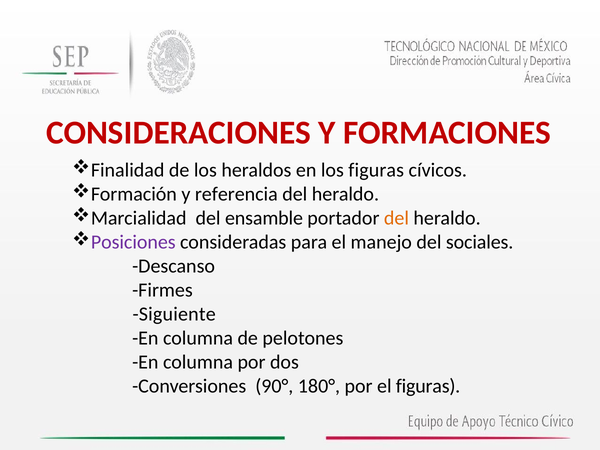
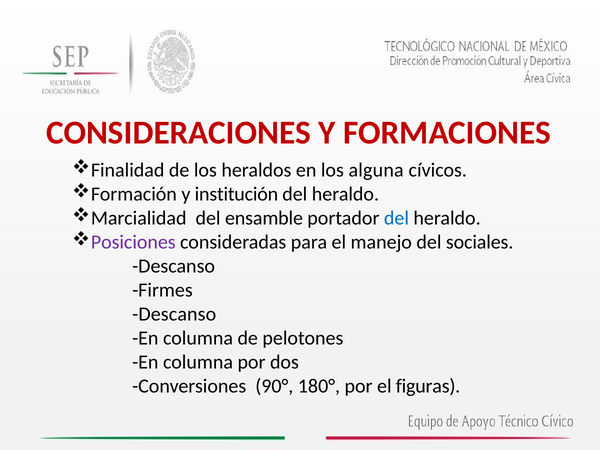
los figuras: figuras -> alguna (376, 170)
referencia: referencia -> institución (236, 194)
del colour: orange -> blue (396, 218)
Siguiente: Siguiente -> Descanso (174, 314)
